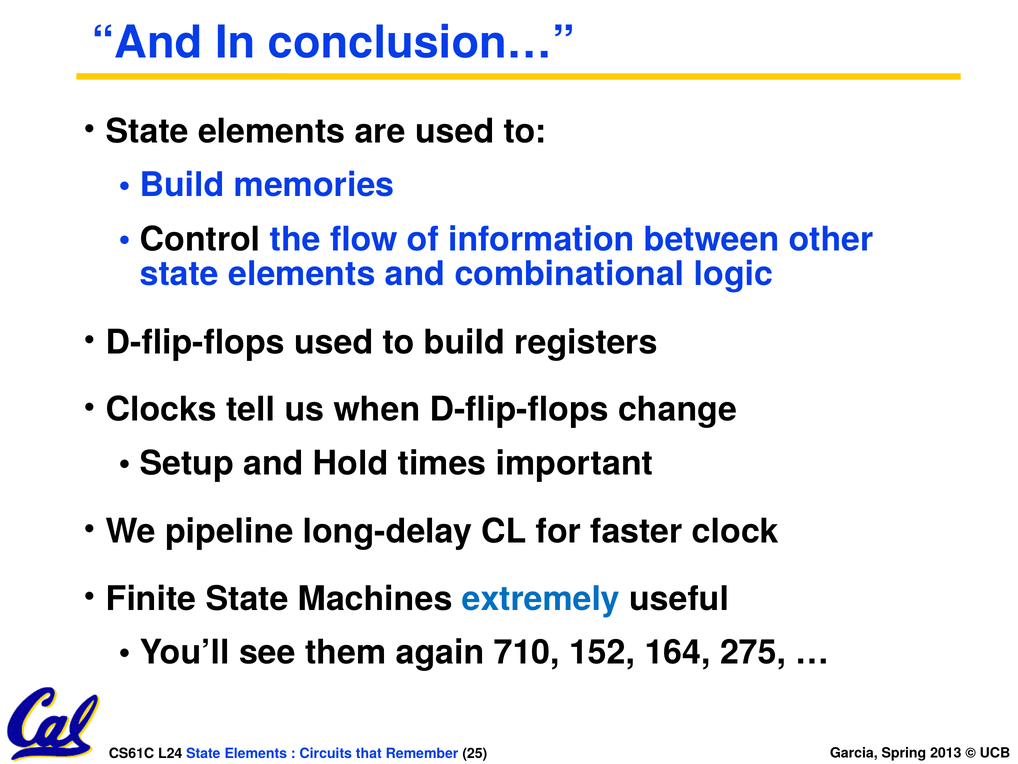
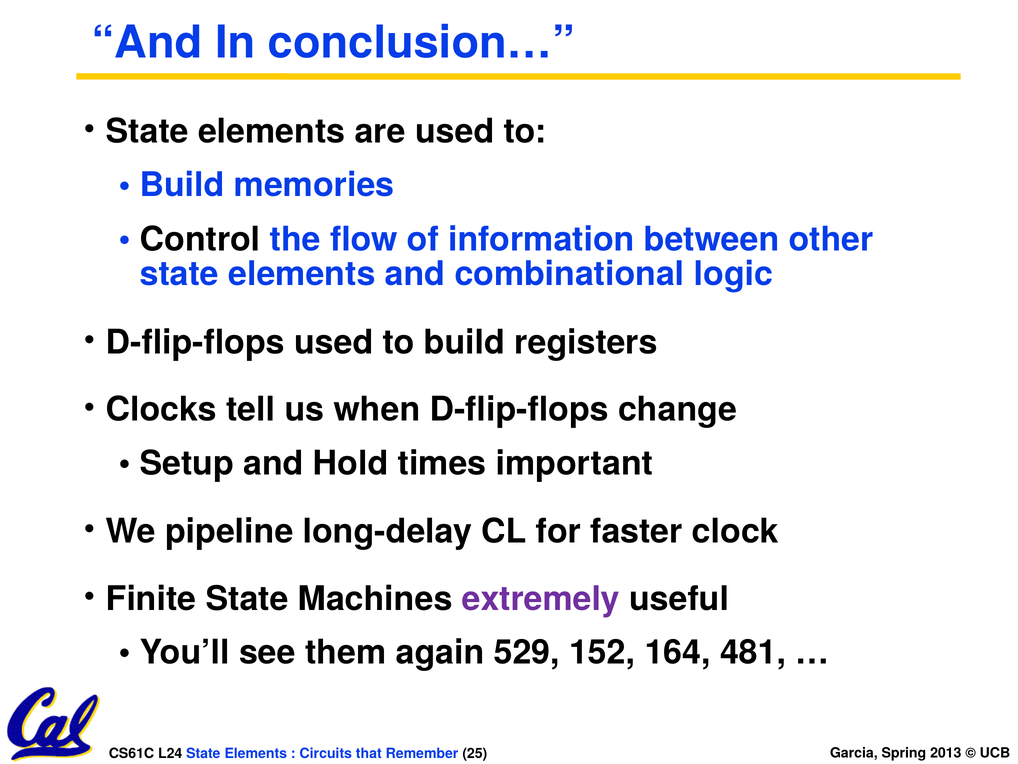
extremely colour: blue -> purple (541, 598)
710: 710 -> 529 (527, 652)
275: 275 -> 481 (753, 652)
